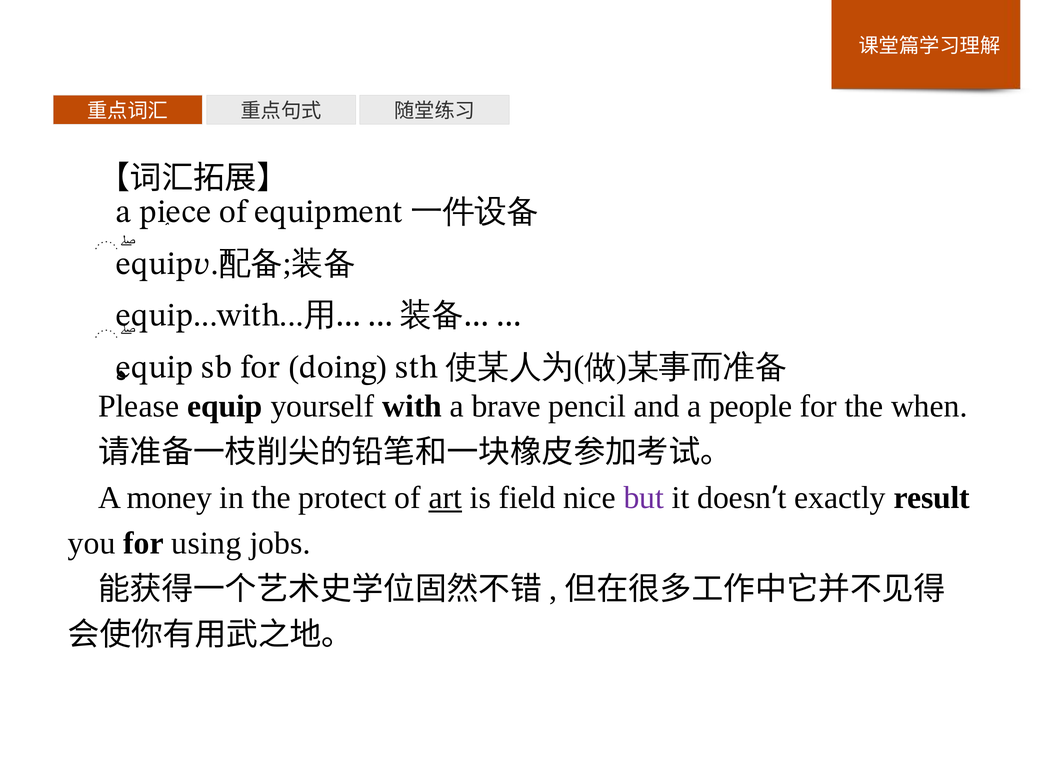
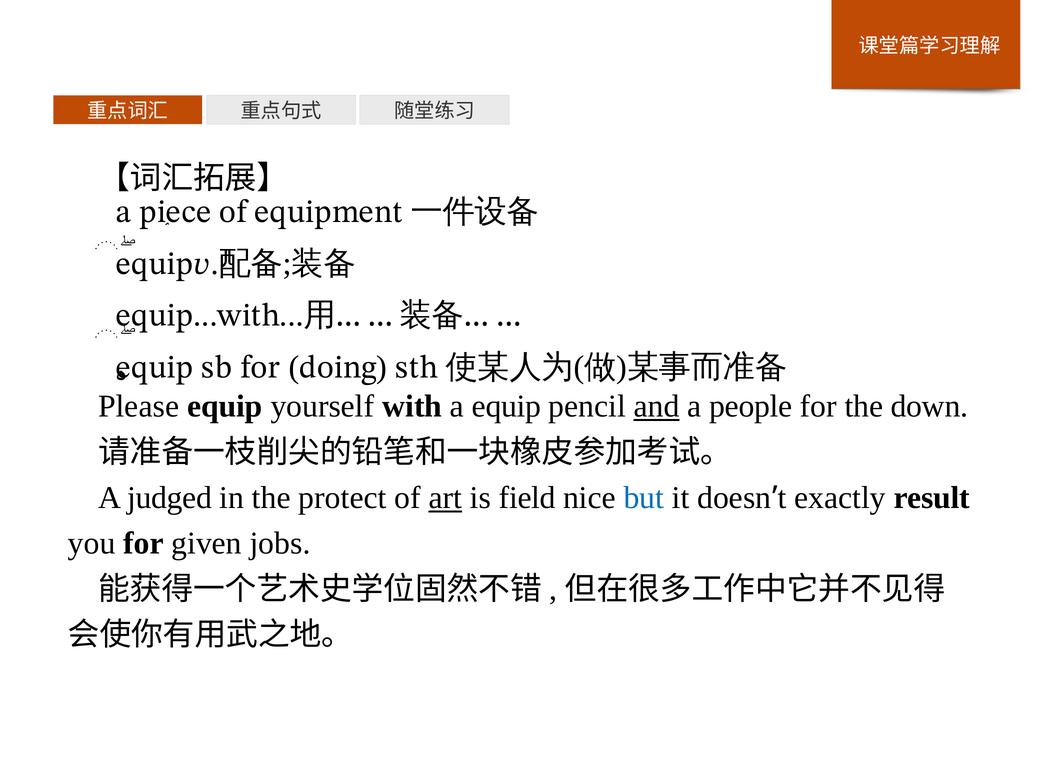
a brave: brave -> equip (506, 407)
and underline: none -> present (657, 407)
when: when -> down (929, 407)
money: money -> judged (170, 498)
but colour: purple -> blue (644, 498)
using: using -> given (207, 544)
